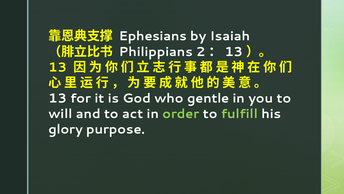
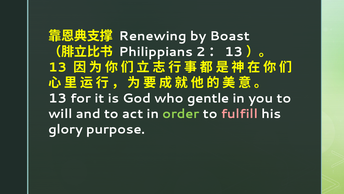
Ephesians: Ephesians -> Renewing (153, 36)
Isaiah: Isaiah -> Boast (230, 36)
fulfill colour: light green -> pink (239, 114)
